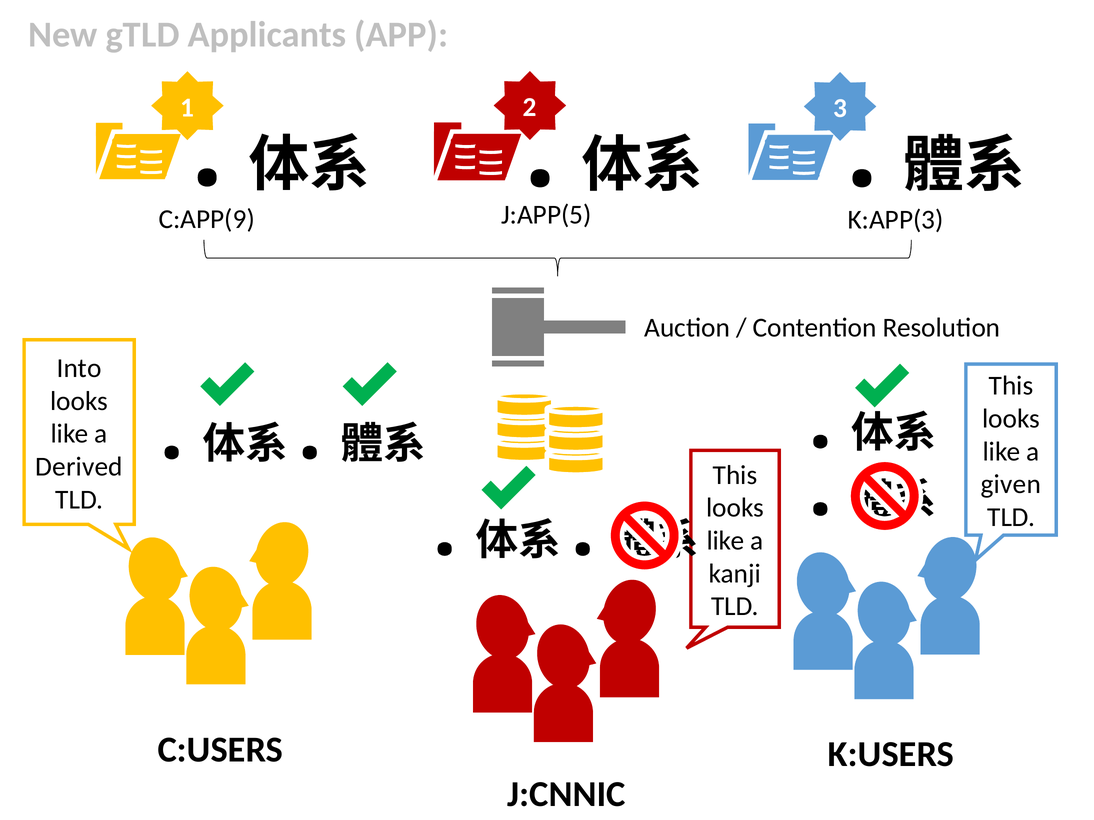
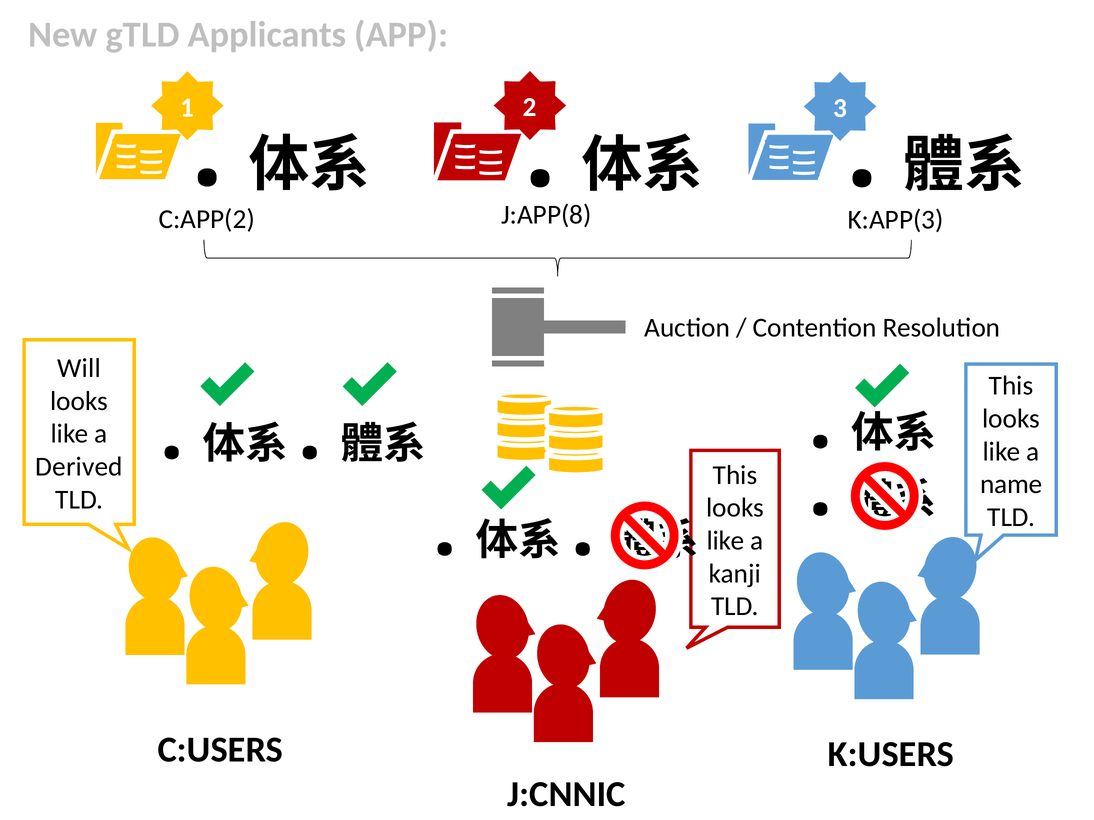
J:APP(5: J:APP(5 -> J:APP(8 (546, 215)
C:APP(9: C:APP(9 -> C:APP(2 (207, 219)
Into: Into -> Will (79, 369)
given: given -> name (1011, 485)
